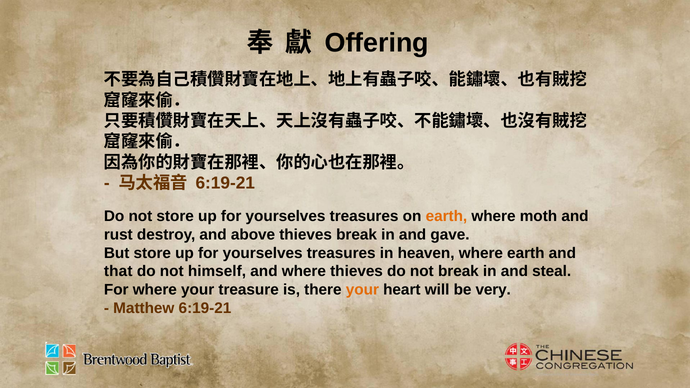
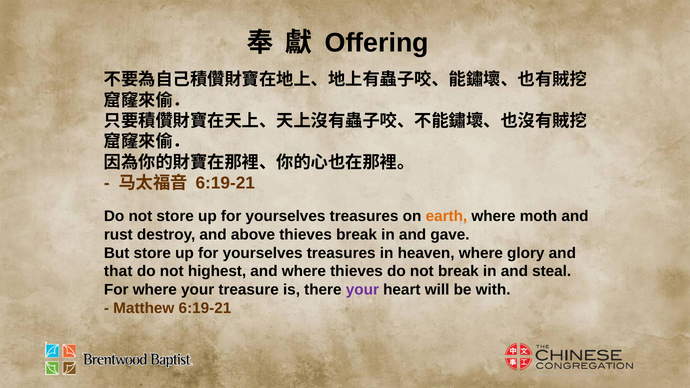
where earth: earth -> glory (526, 253)
himself: himself -> highest (217, 272)
your colour: orange -> purple (362, 290)
very: very -> with (493, 290)
